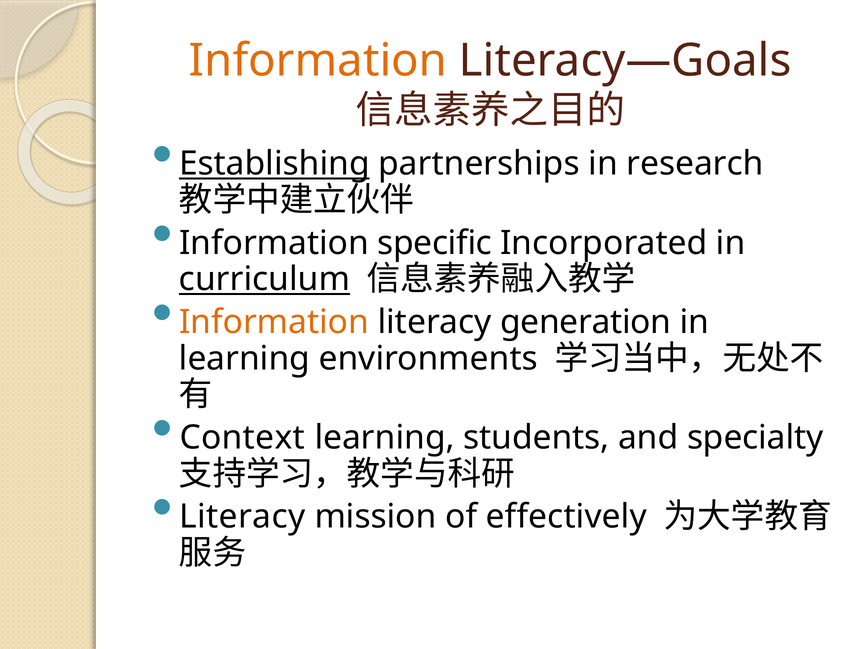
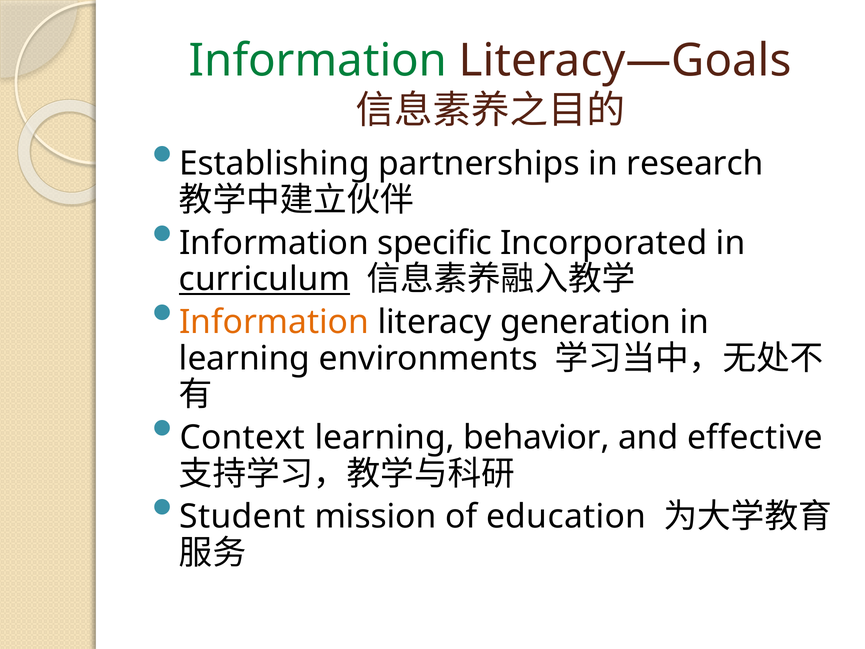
Information colour: orange -> green (318, 61)
Establishing underline: present -> none (274, 164)
students: students -> behavior (537, 438)
specialty: specialty -> effective (755, 438)
Literacy: Literacy -> Student (242, 517)
effectively: effectively -> education (566, 517)
